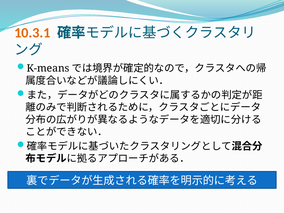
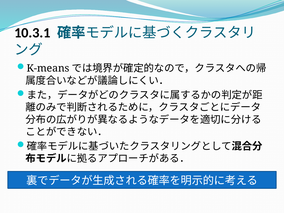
10.3.1 colour: orange -> black (32, 33)
